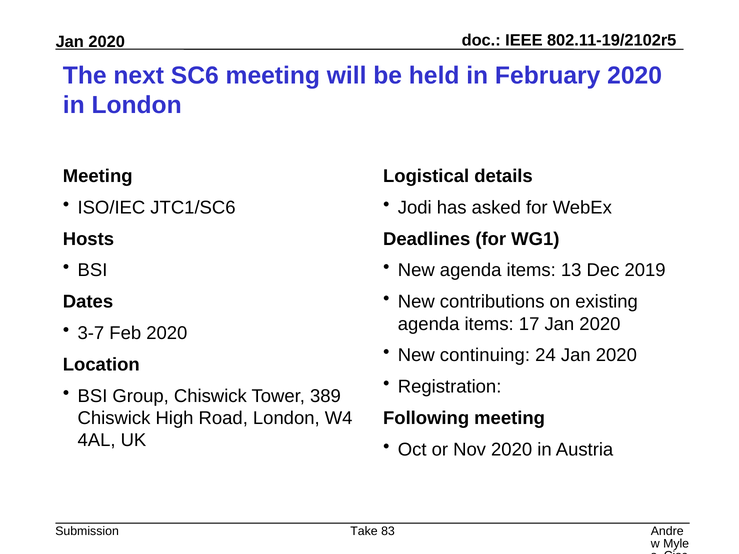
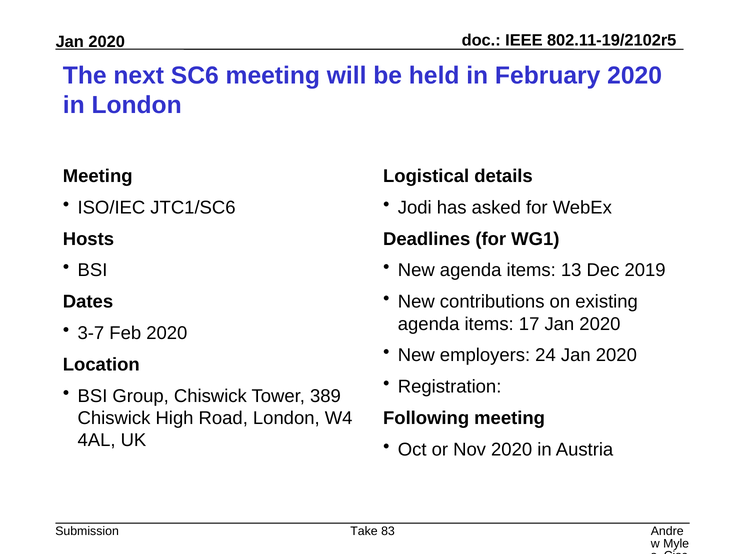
continuing: continuing -> employers (485, 355)
